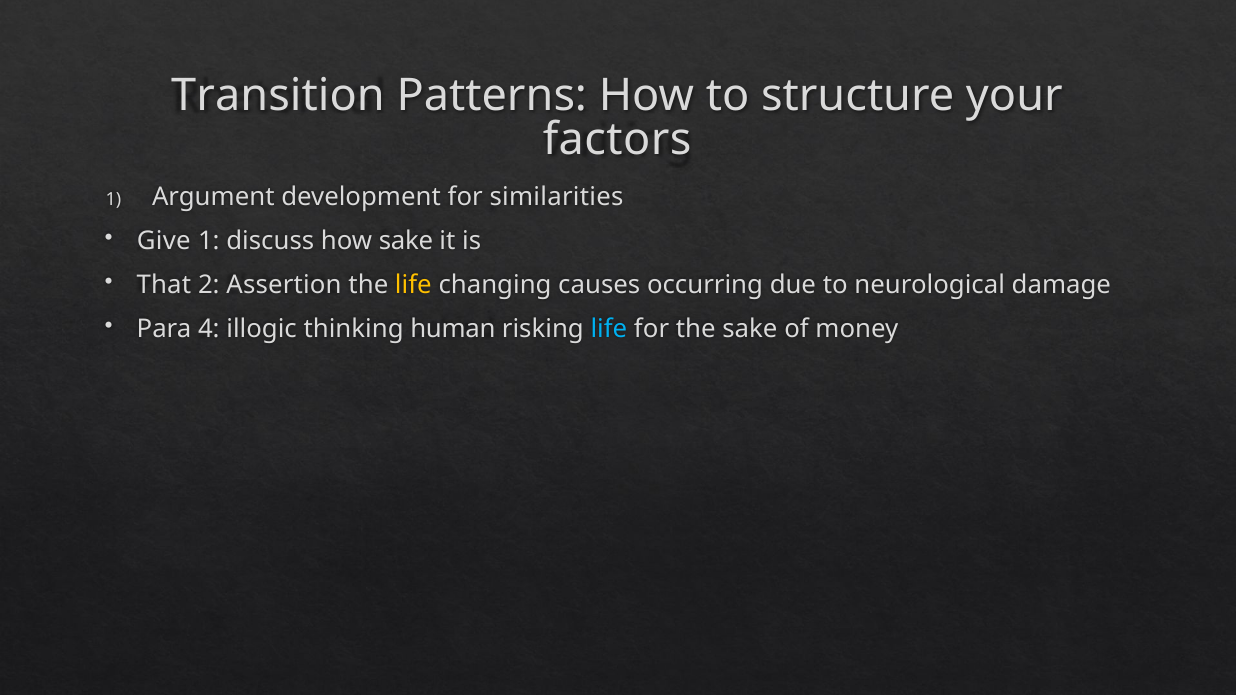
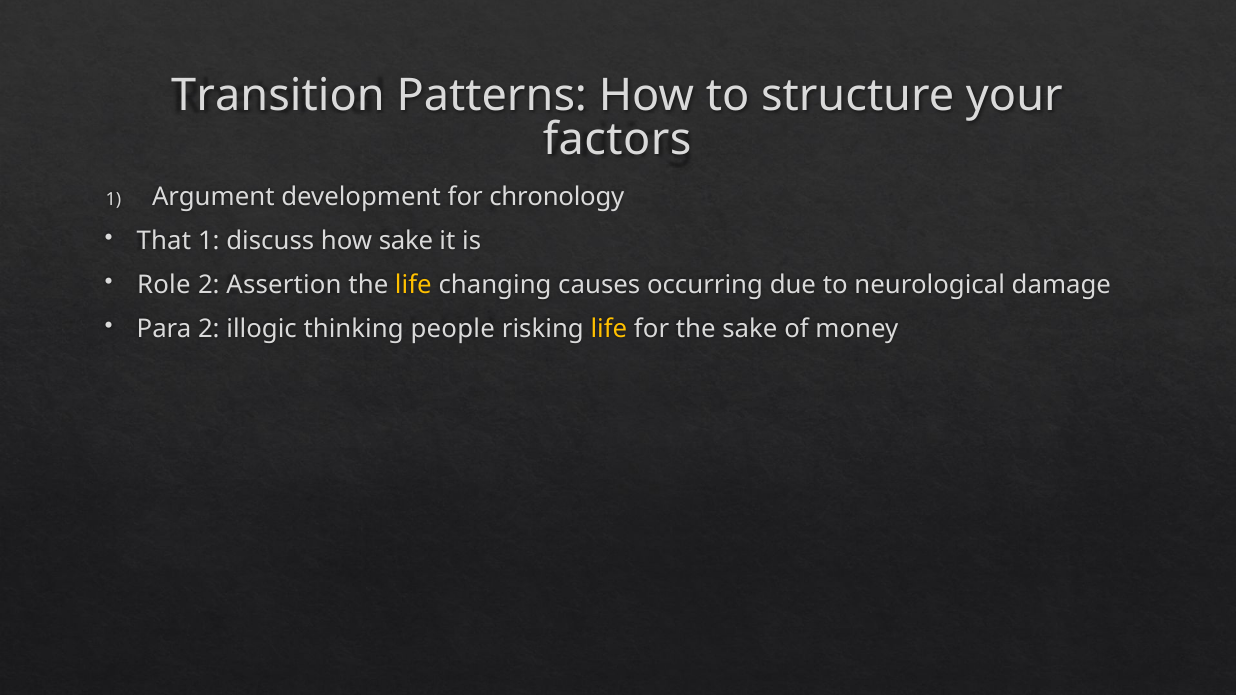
similarities: similarities -> chronology (557, 198)
Give: Give -> That (164, 241)
That: That -> Role (164, 285)
Para 4: 4 -> 2 (209, 329)
human: human -> people (453, 329)
life colour: light blue -> yellow (609, 329)
